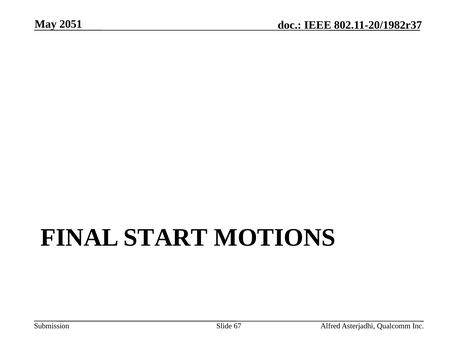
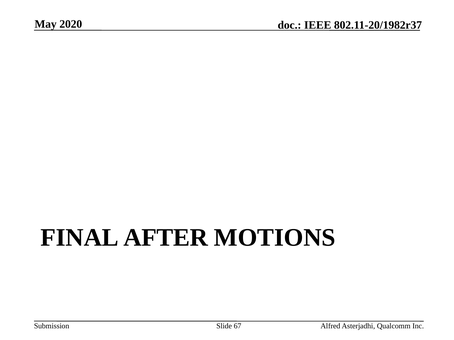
2051: 2051 -> 2020 (71, 24)
START: START -> AFTER (166, 238)
